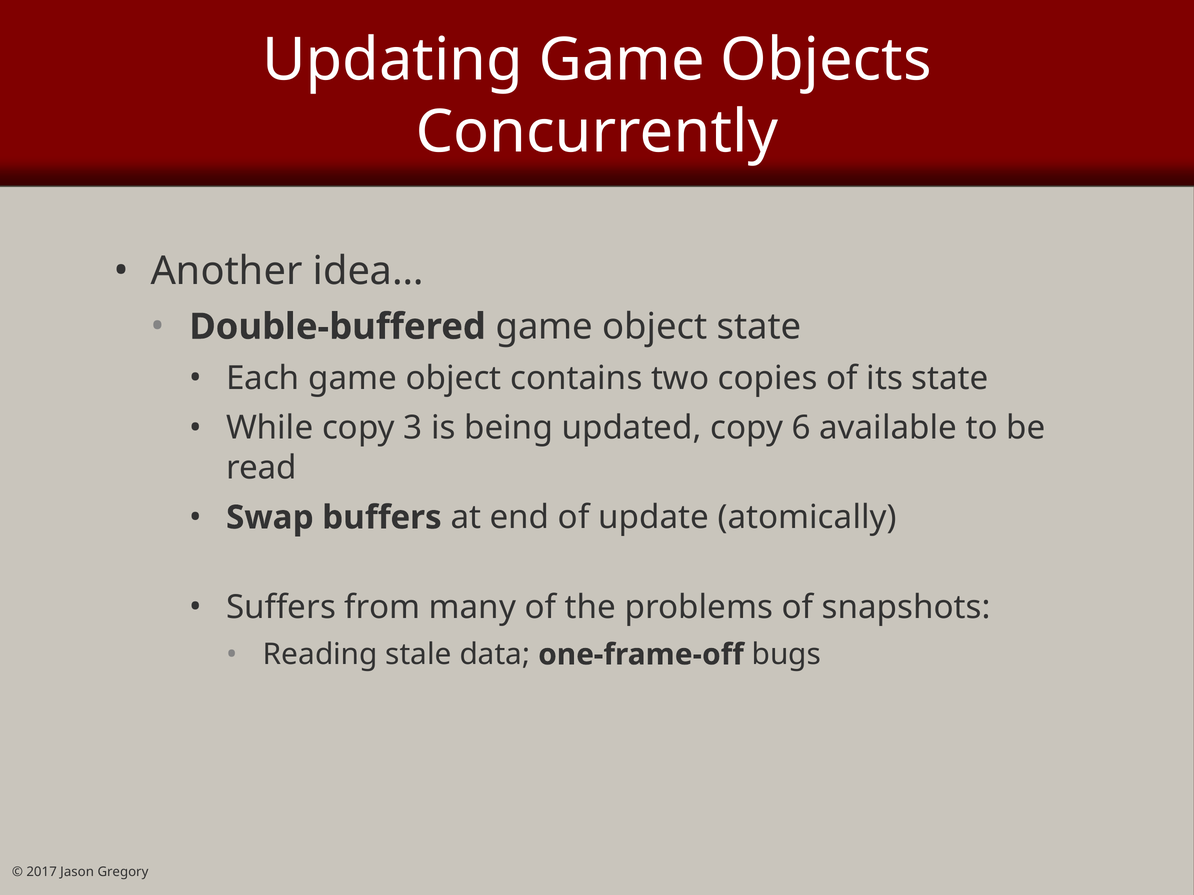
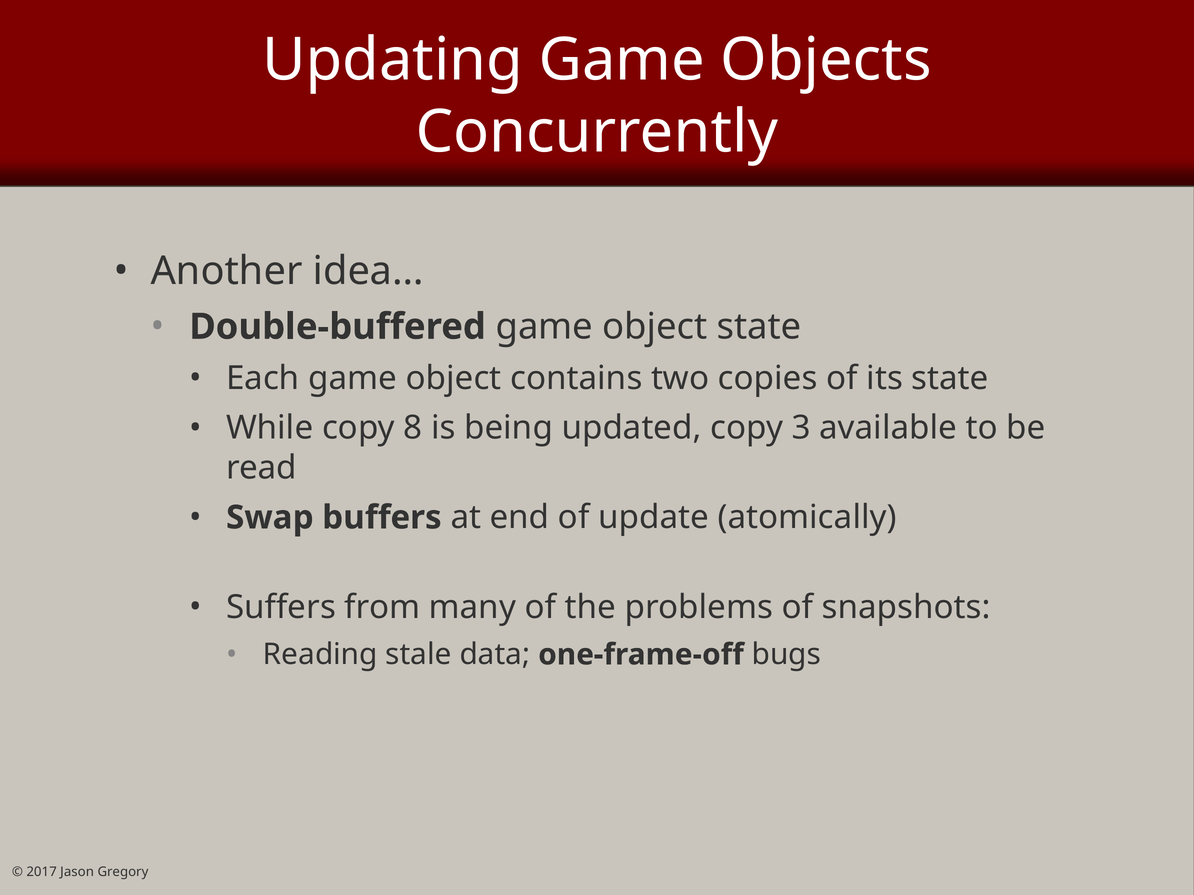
3: 3 -> 8 (413, 428)
6: 6 -> 3 (801, 428)
